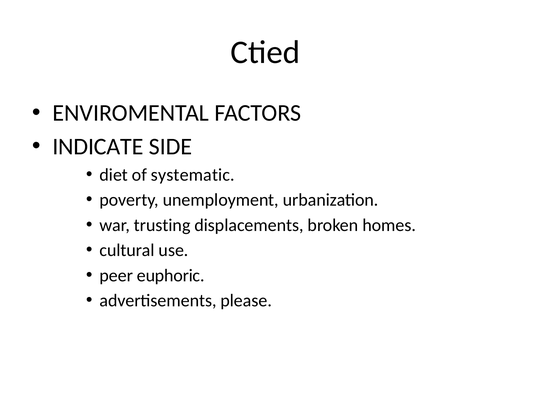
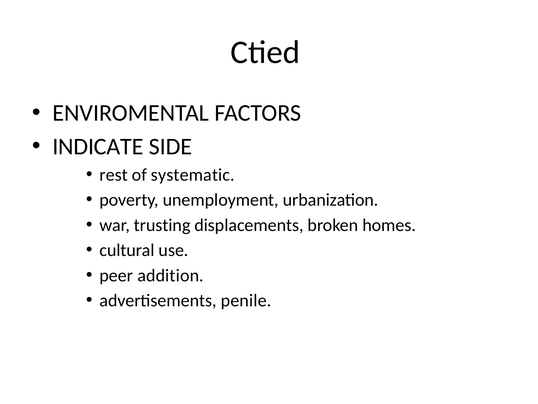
diet: diet -> rest (114, 175)
euphoric: euphoric -> addition (171, 275)
please: please -> penile (246, 300)
